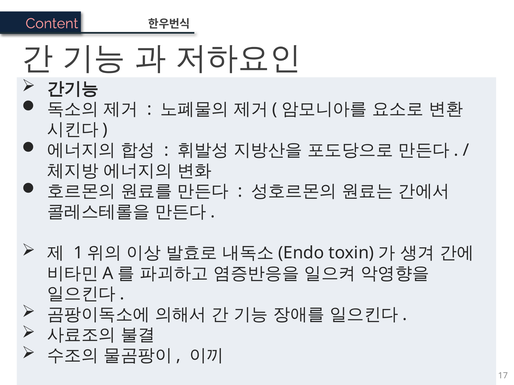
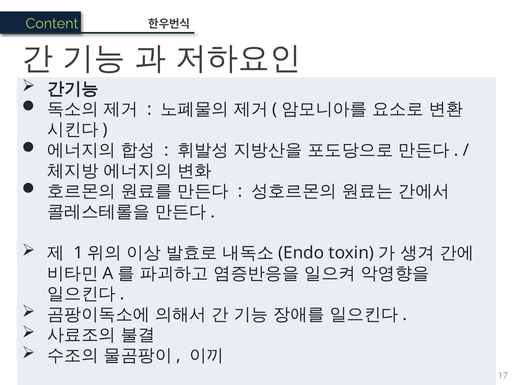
Content colour: pink -> light green (52, 24)
